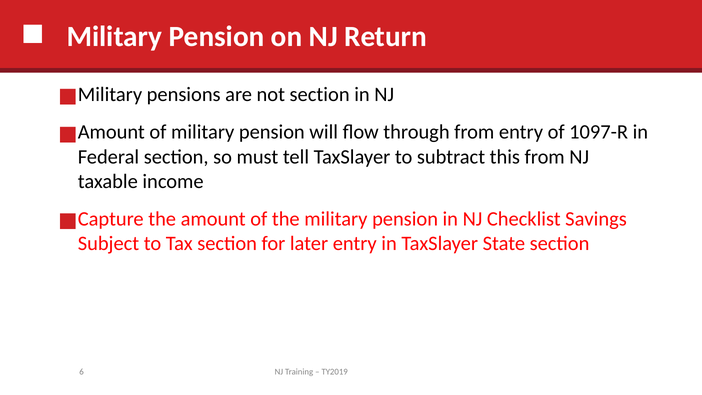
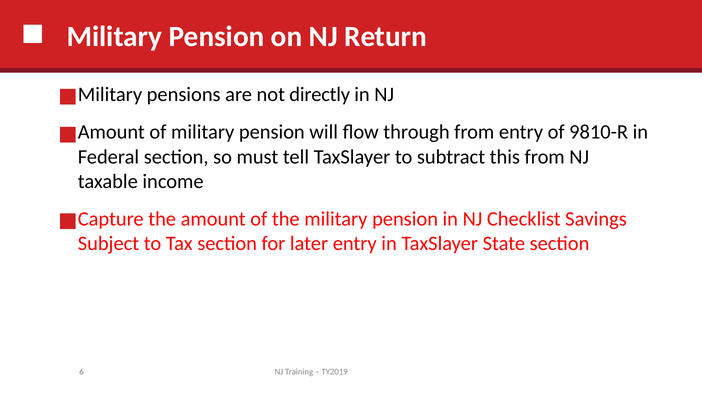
not section: section -> directly (320, 94)
1097-R: 1097-R -> 9810-R (599, 132)
